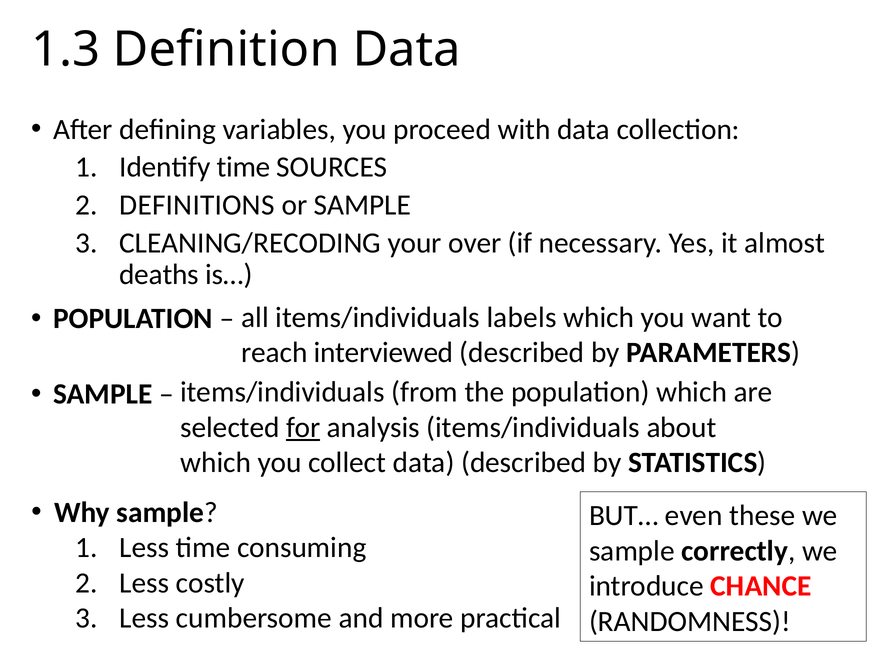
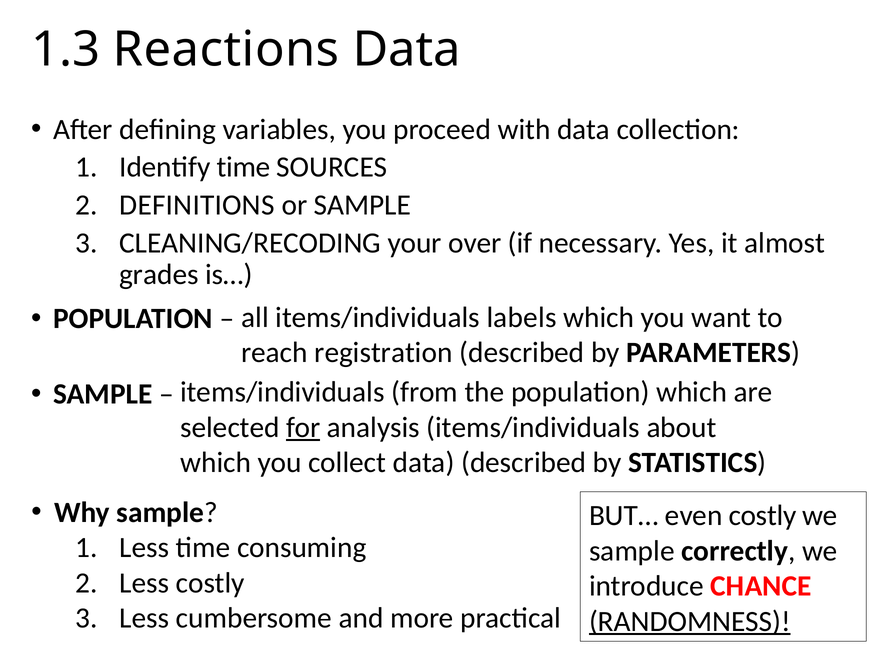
Definition: Definition -> Reactions (226, 50)
deaths: deaths -> grades (159, 274)
interviewed: interviewed -> registration (383, 353)
even these: these -> costly (763, 516)
RANDOMNESS underline: none -> present (690, 621)
